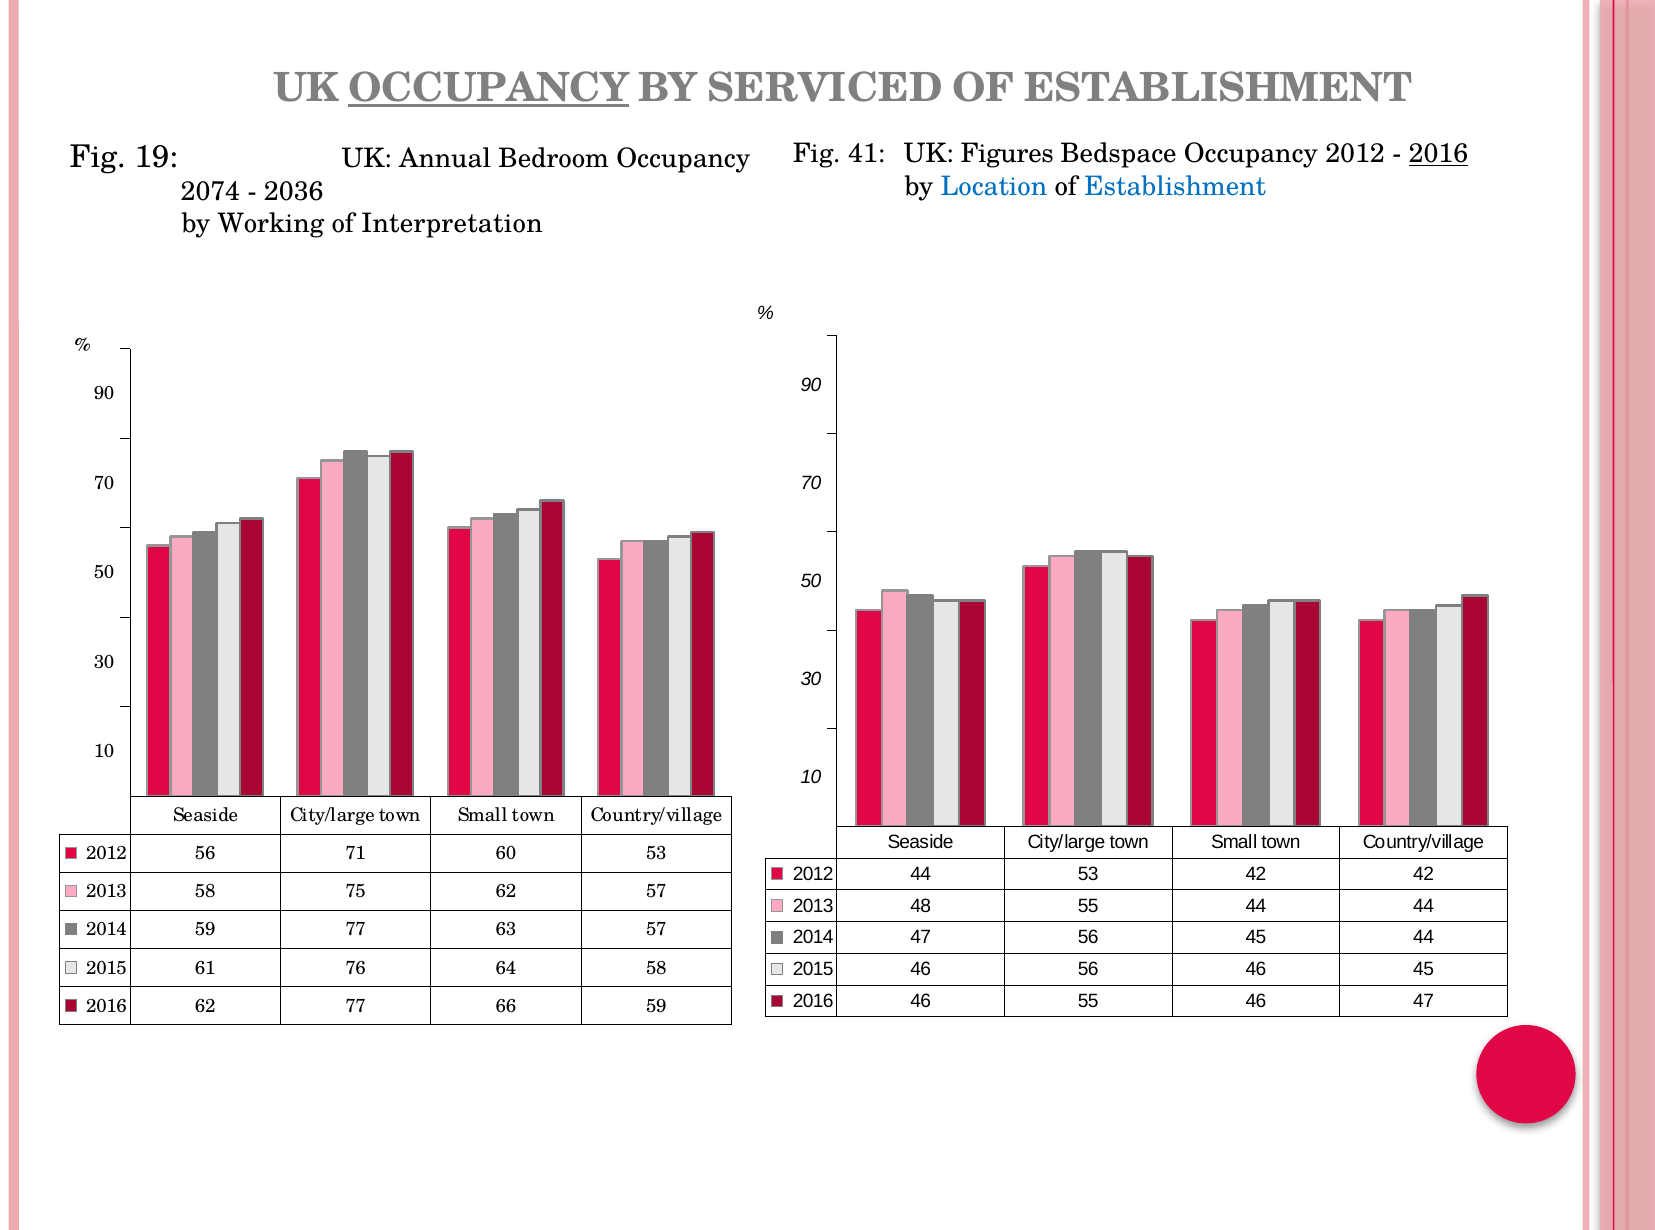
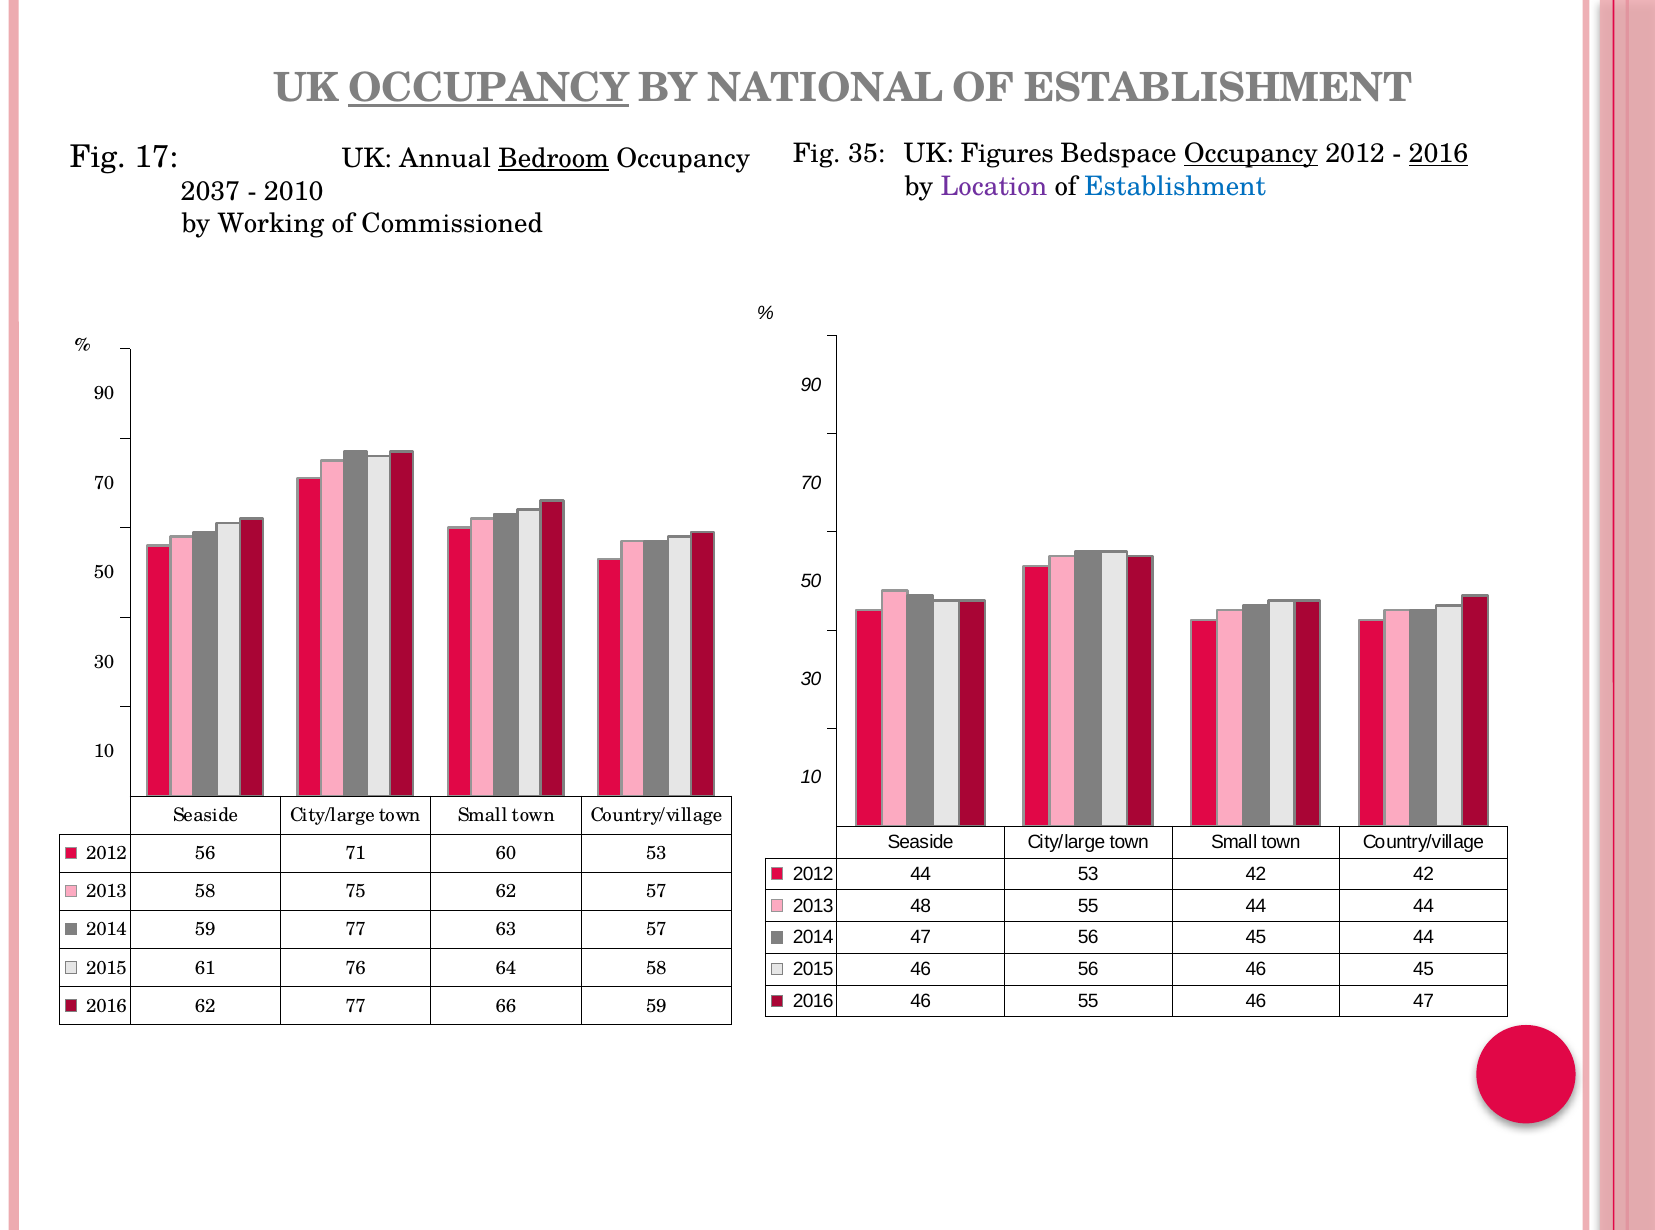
SERVICED: SERVICED -> NATIONAL (825, 88)
41: 41 -> 35 (867, 154)
Occupancy underline: none -> present (1251, 154)
19: 19 -> 17 (156, 157)
Bedroom underline: none -> present (554, 159)
Location colour: blue -> purple (994, 186)
2074: 2074 -> 2037 (210, 192)
2036: 2036 -> 2010 (294, 192)
Interpretation: Interpretation -> Commissioned (452, 224)
